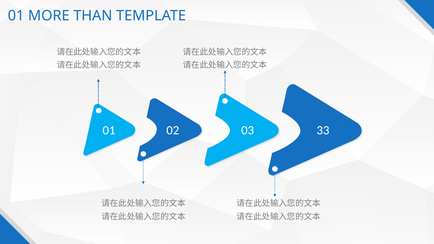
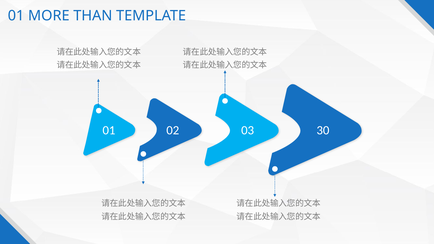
33: 33 -> 30 (323, 130)
